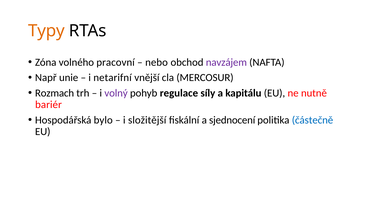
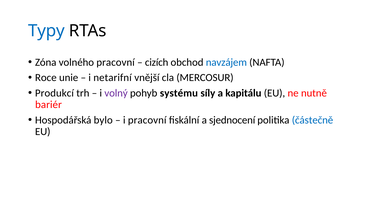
Typy colour: orange -> blue (46, 31)
nebo: nebo -> cizích (157, 62)
navzájem colour: purple -> blue (226, 62)
Např: Např -> Roce (46, 78)
Rozmach: Rozmach -> Produkcí (54, 93)
regulace: regulace -> systému (179, 93)
i složitější: složitější -> pracovní (147, 120)
